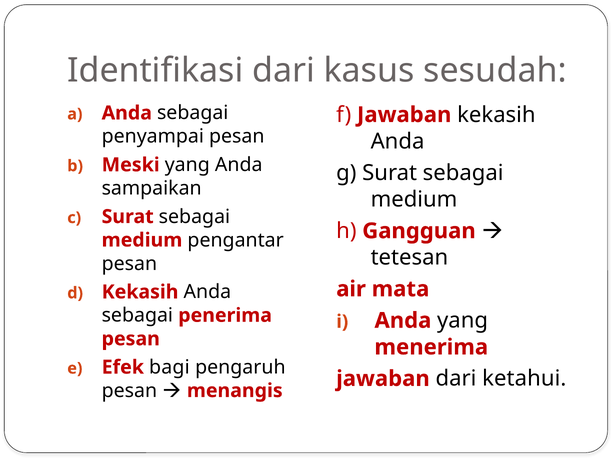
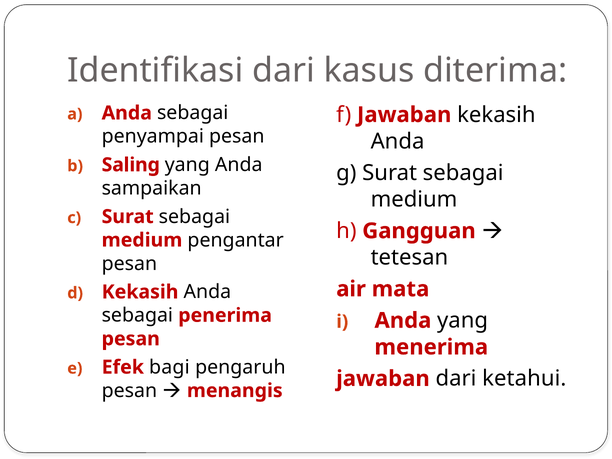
sesudah: sesudah -> diterima (495, 71)
Meski: Meski -> Saling (131, 165)
